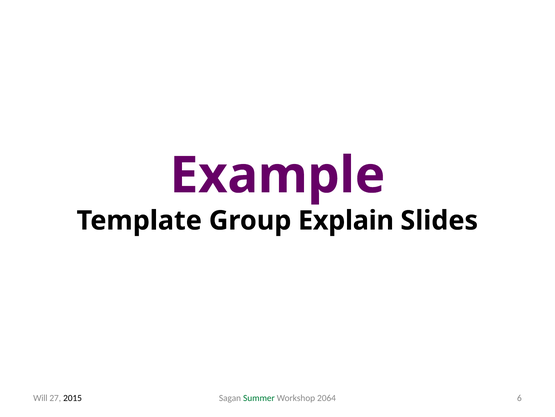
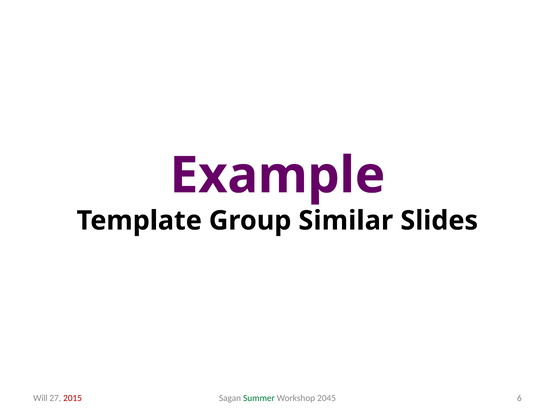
Explain: Explain -> Similar (346, 220)
2064: 2064 -> 2045 (327, 397)
2015 colour: black -> red (73, 398)
